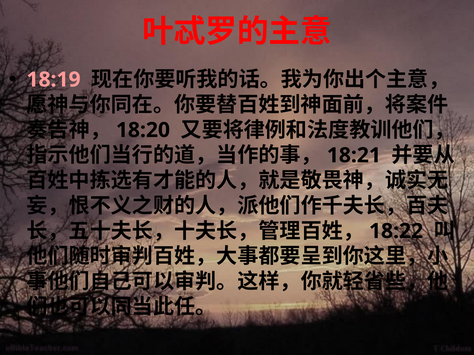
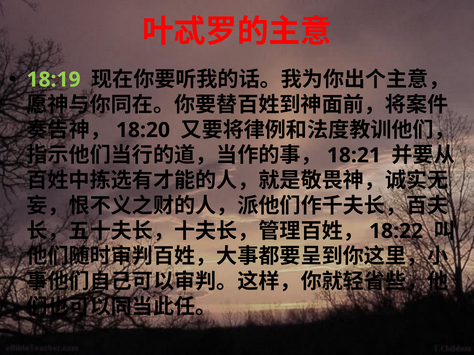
18:19 colour: pink -> light green (54, 80)
